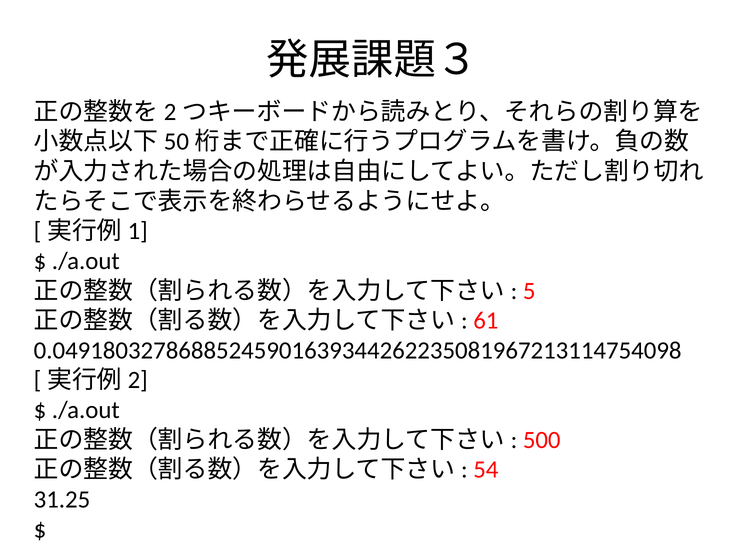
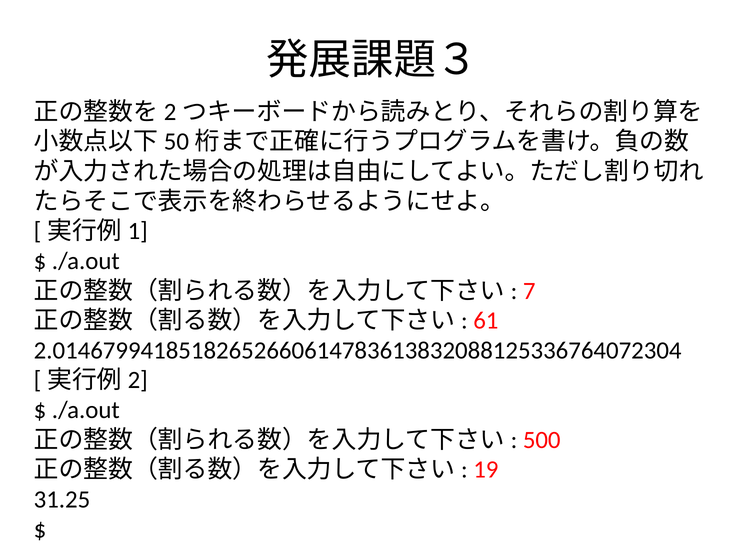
5: 5 -> 7 (529, 291)
0.04918032786885245901639344262235081967213114754098: 0.04918032786885245901639344262235081967213114754098 -> 2.01467994185182652660614783613832088125336764072304 (358, 350)
54: 54 -> 19 (486, 470)
